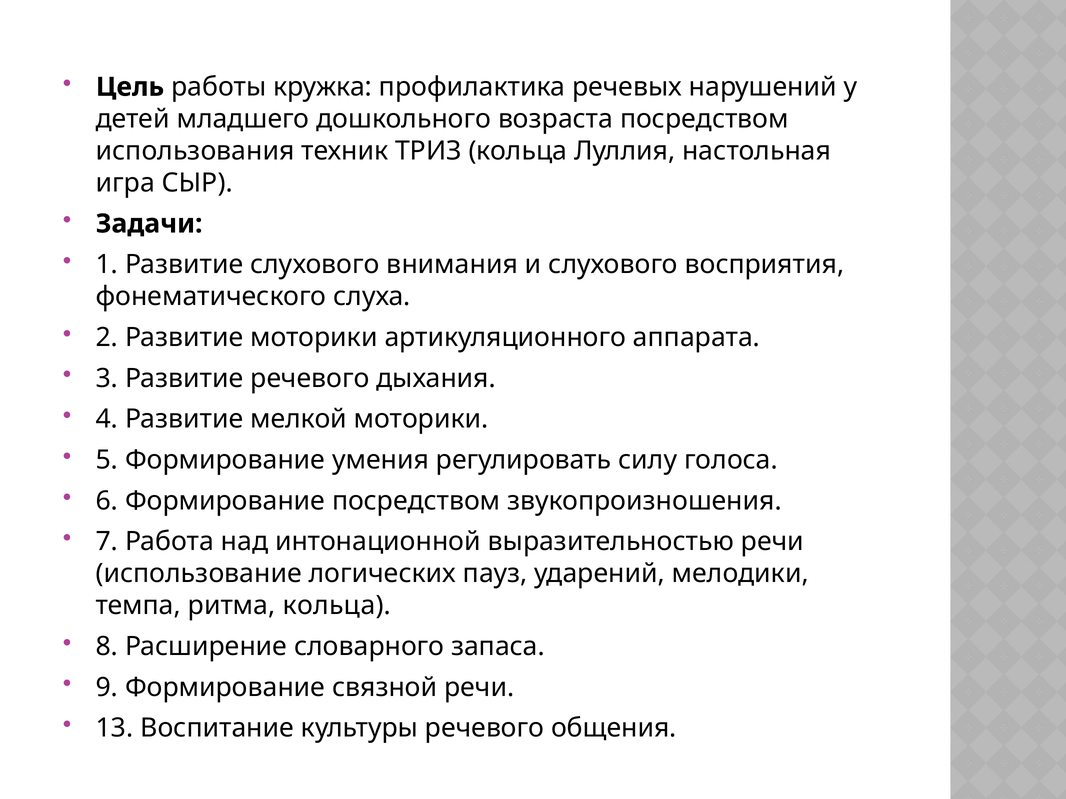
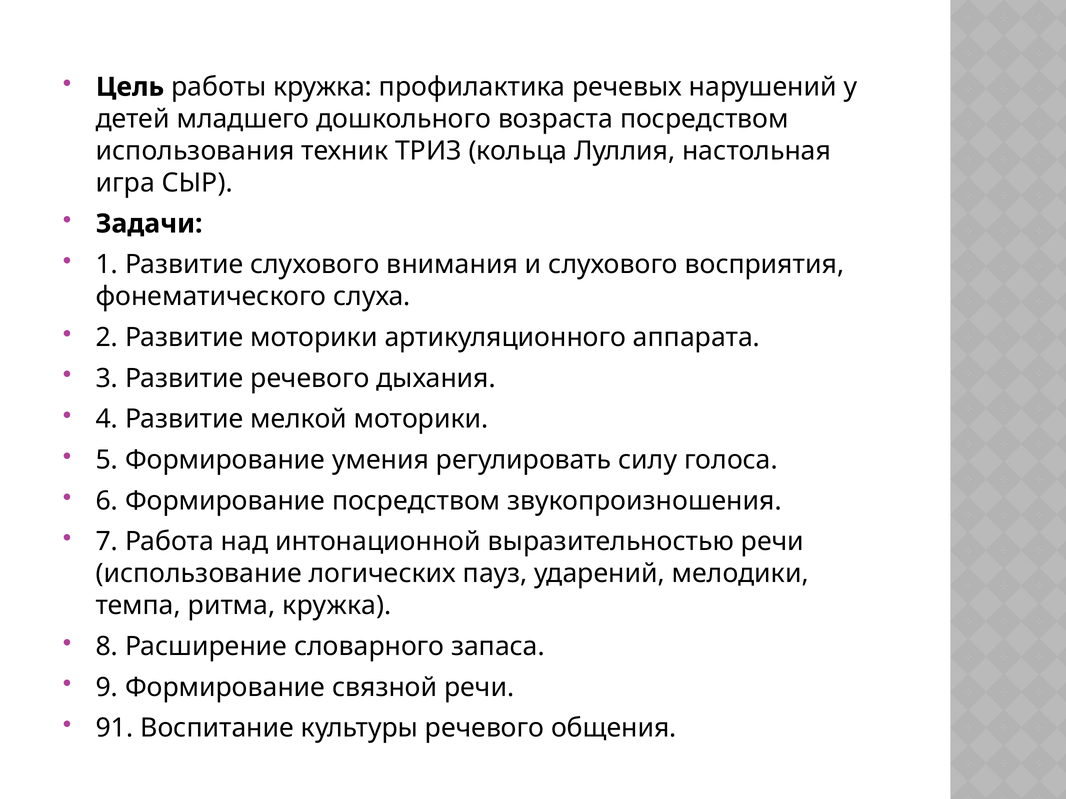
ритма кольца: кольца -> кружка (337, 606)
13: 13 -> 91 (115, 729)
